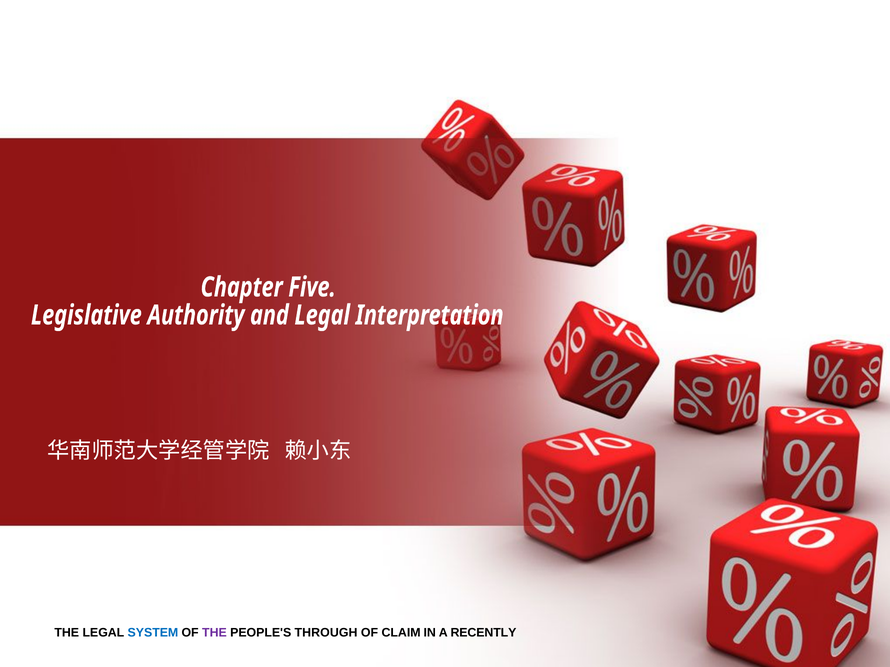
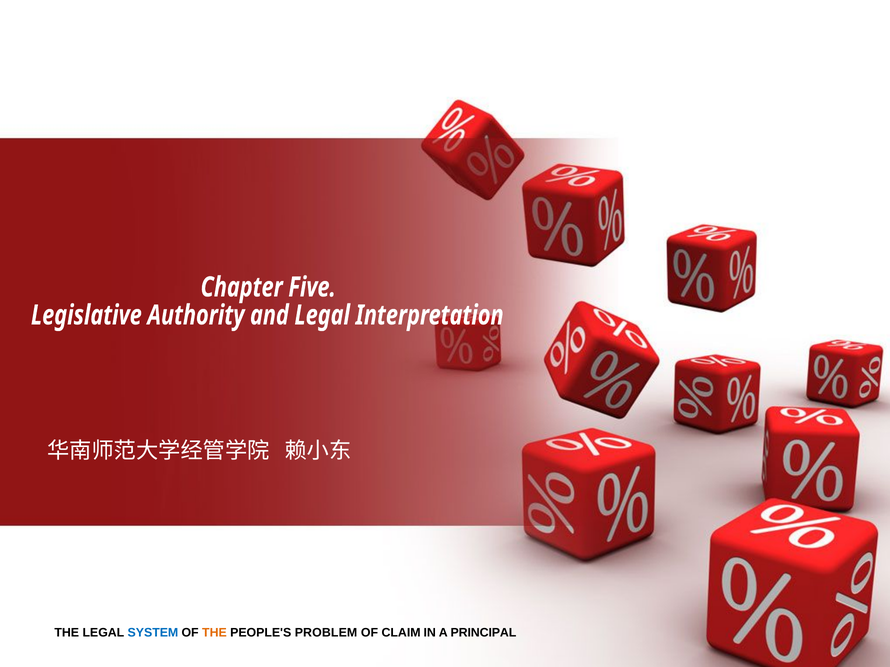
THE colour: purple -> orange (214, 633)
THROUGH: THROUGH -> PROBLEM (326, 633)
RECENTLY: RECENTLY -> PRINCIPAL (483, 633)
